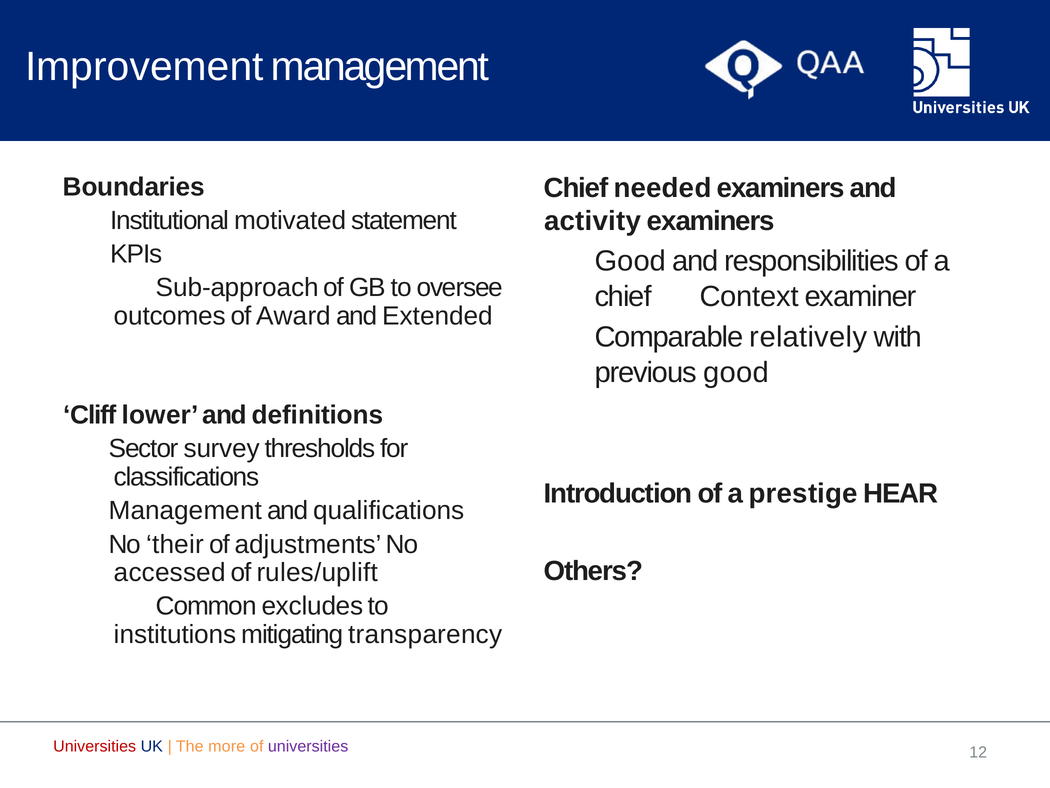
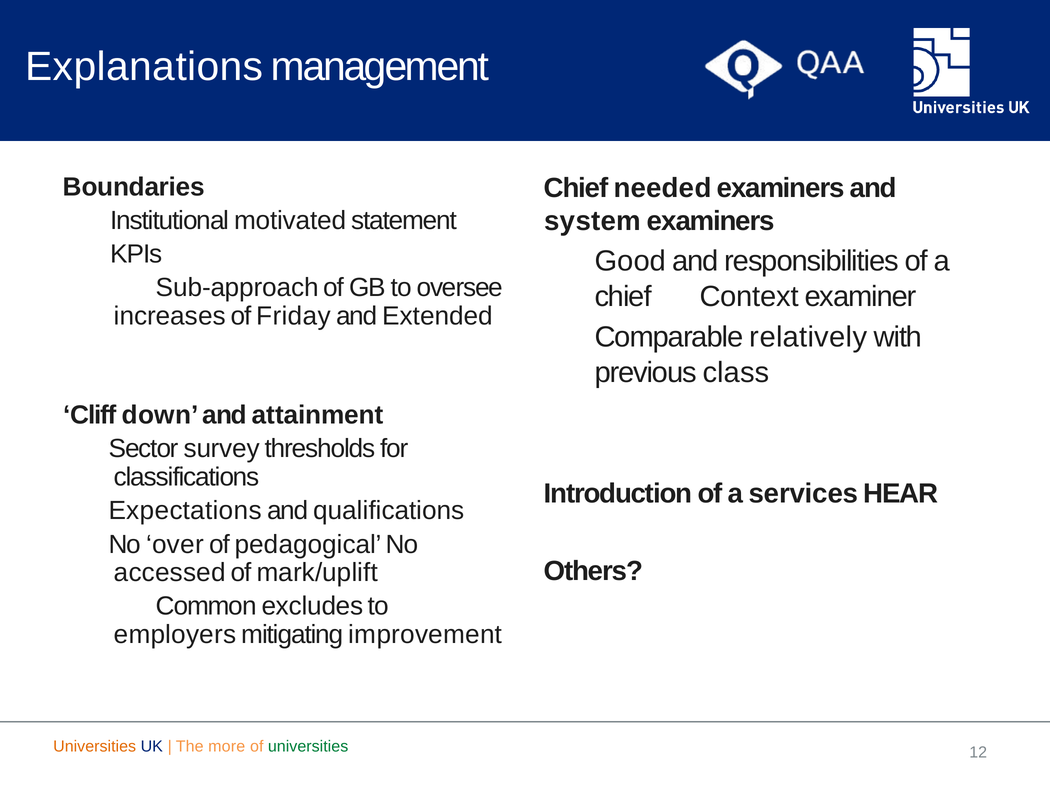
Improvement: Improvement -> Explanations (144, 67)
activity: activity -> system (593, 221)
outcomes: outcomes -> increases (170, 316)
Award: Award -> Friday (294, 316)
previous good: good -> class (736, 372)
lower: lower -> down (160, 415)
definitions: definitions -> attainment (318, 415)
prestige: prestige -> services (803, 493)
Management: Management -> Expectations (185, 510)
their: their -> over (175, 544)
adjustments: adjustments -> pedagogical (308, 544)
rules/uplift: rules/uplift -> mark/uplift (317, 572)
institutions: institutions -> employers (175, 634)
transparency: transparency -> improvement (425, 634)
Universities colour: red -> orange (95, 746)
universities colour: purple -> green (308, 746)
